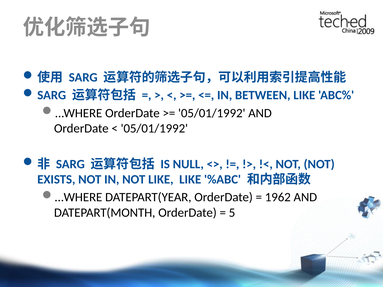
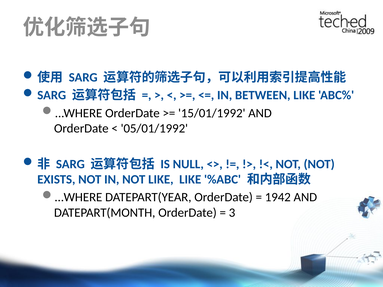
05/01/1992: 05/01/1992 -> 15/01/1992 (212, 113)
1962: 1962 -> 1942 (278, 197)
5: 5 -> 3 (232, 213)
